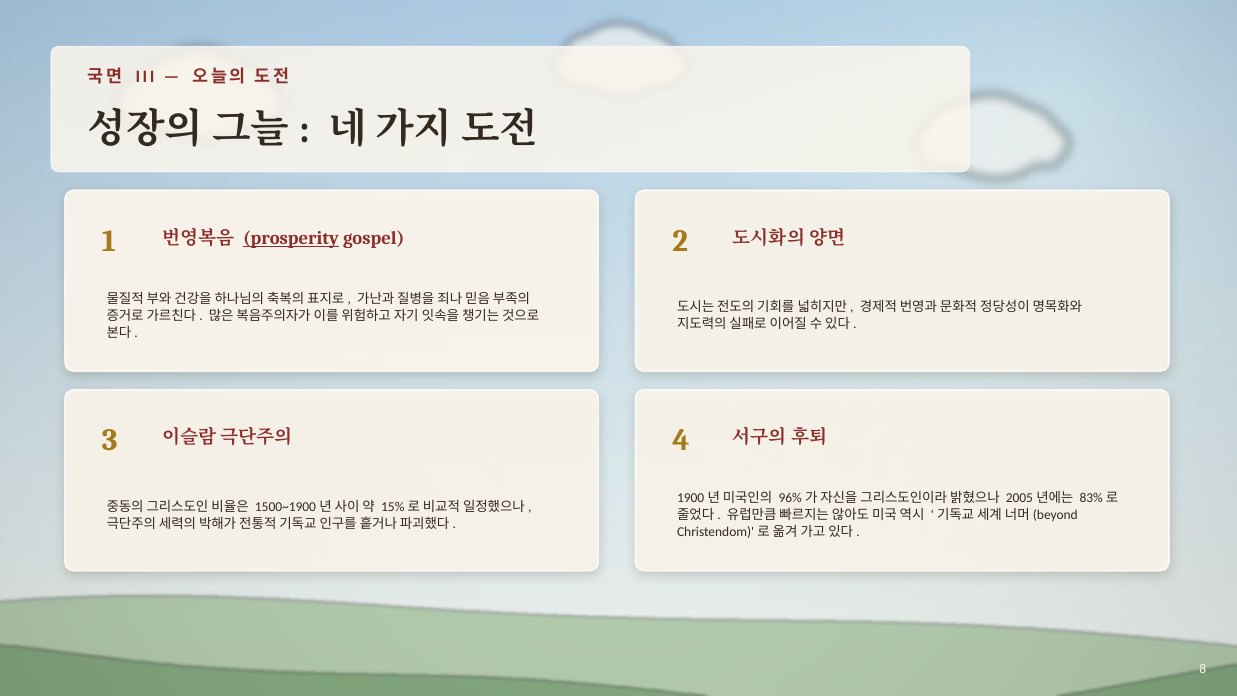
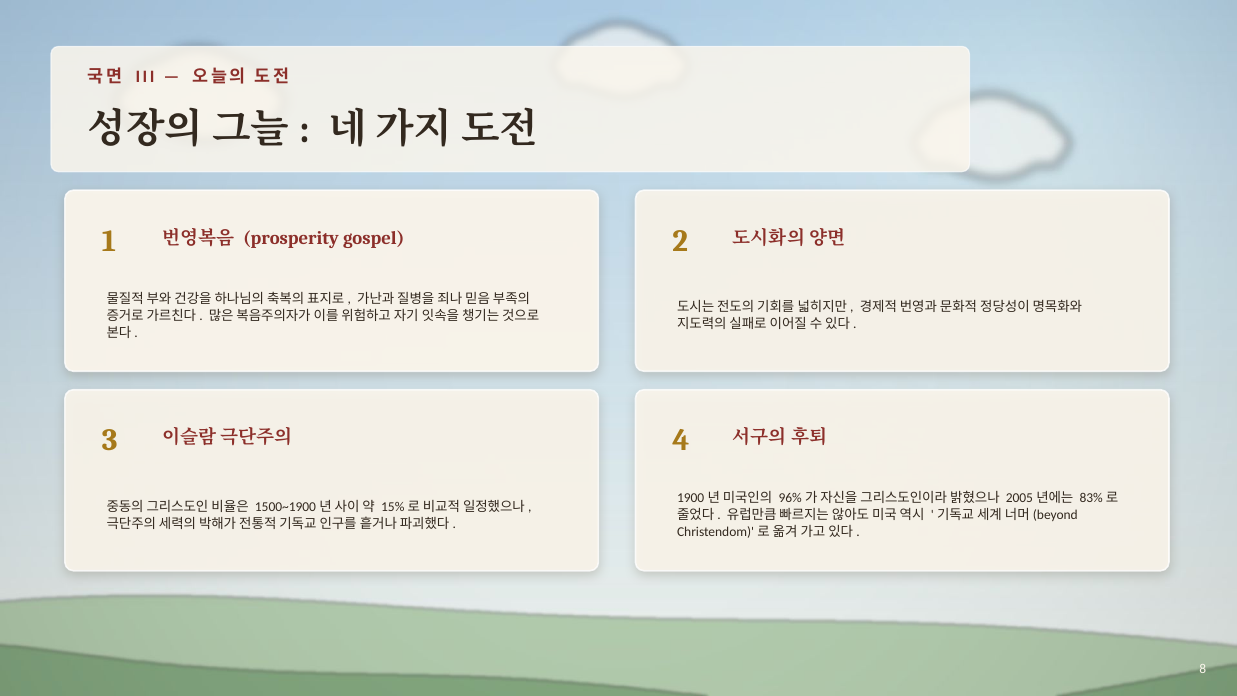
prosperity underline: present -> none (291, 238)
